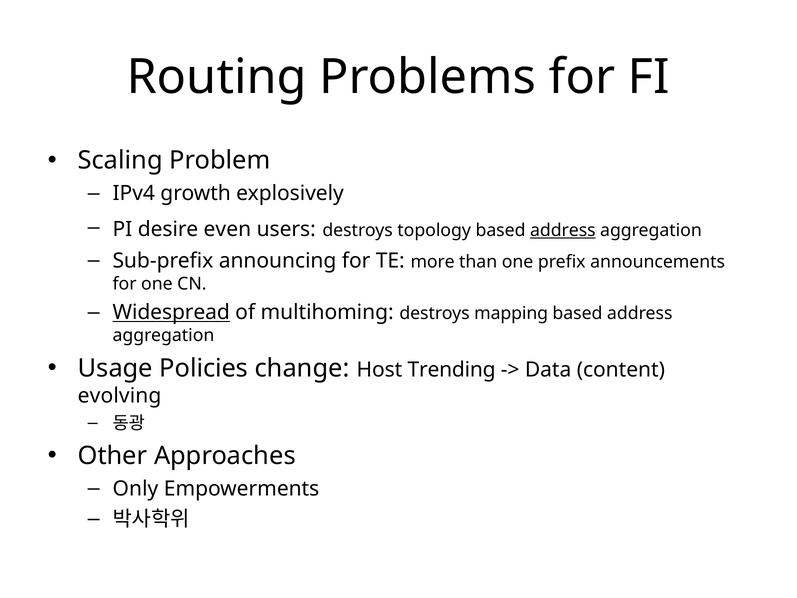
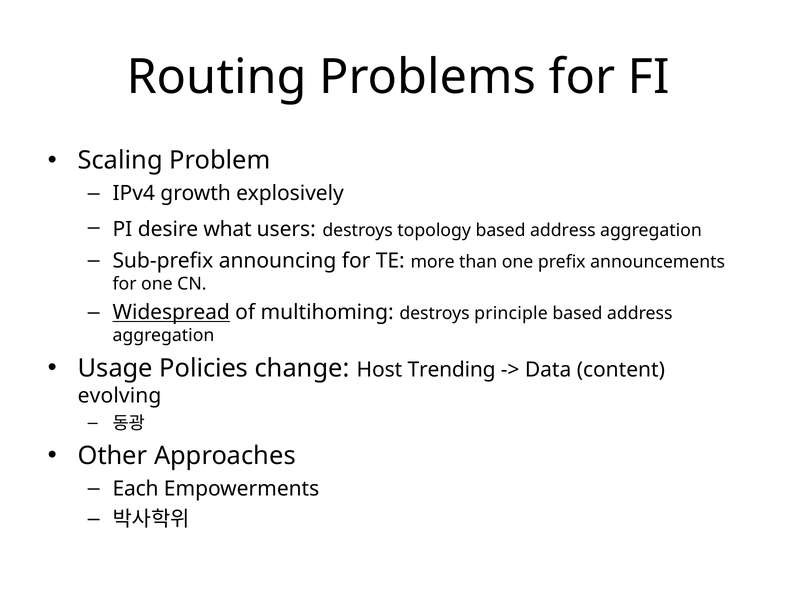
even: even -> what (228, 229)
address underline: present -> none (563, 230)
mapping: mapping -> principle (511, 314)
Only: Only -> Each (136, 489)
